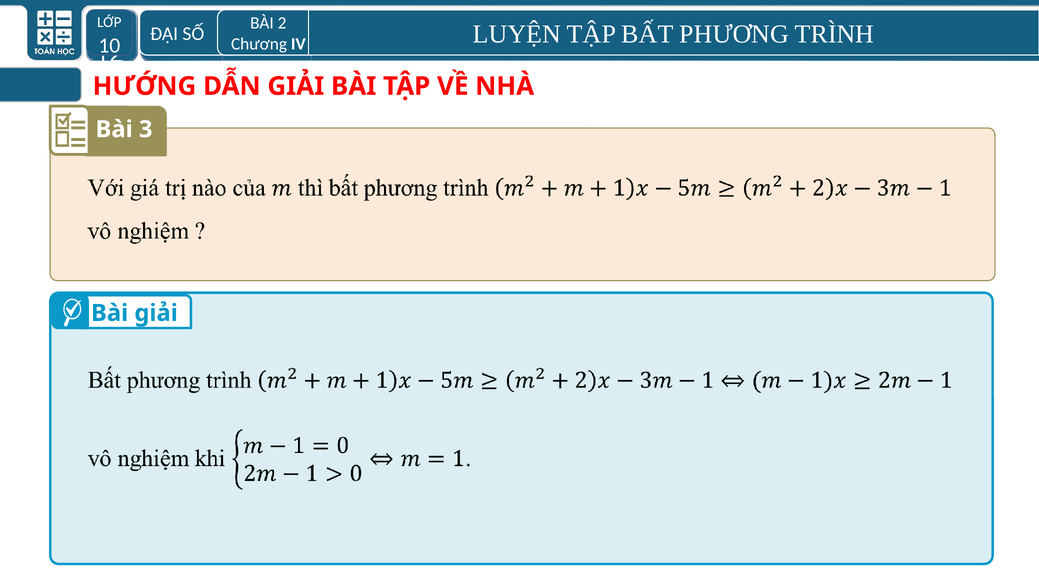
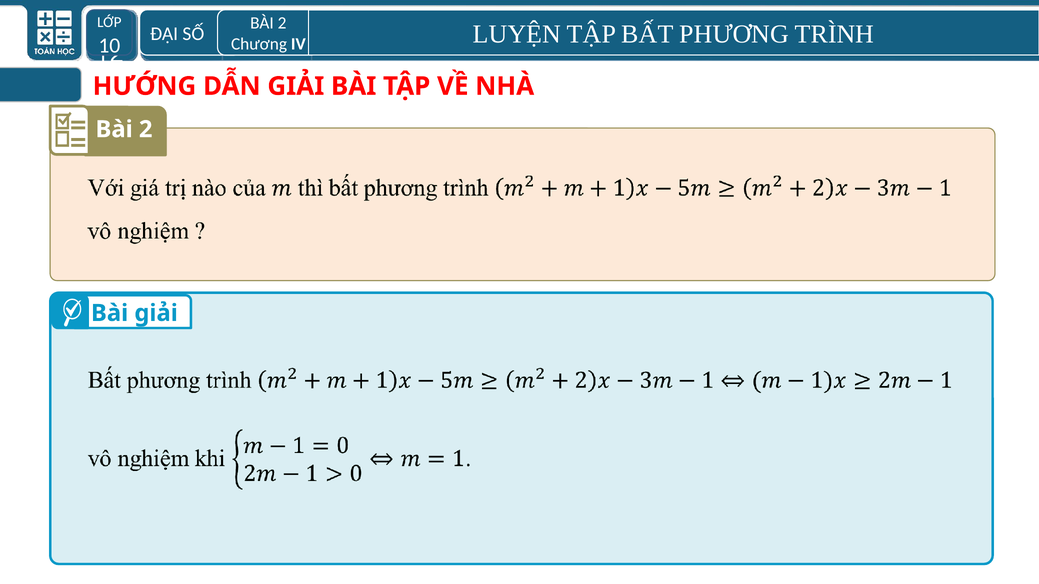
3: 3 -> 2 (146, 129)
